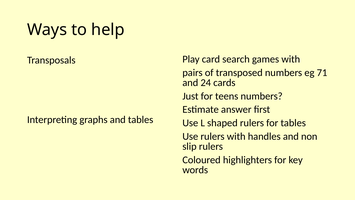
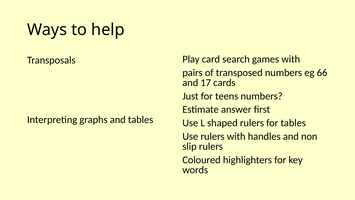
71: 71 -> 66 (322, 73)
24: 24 -> 17 (206, 83)
